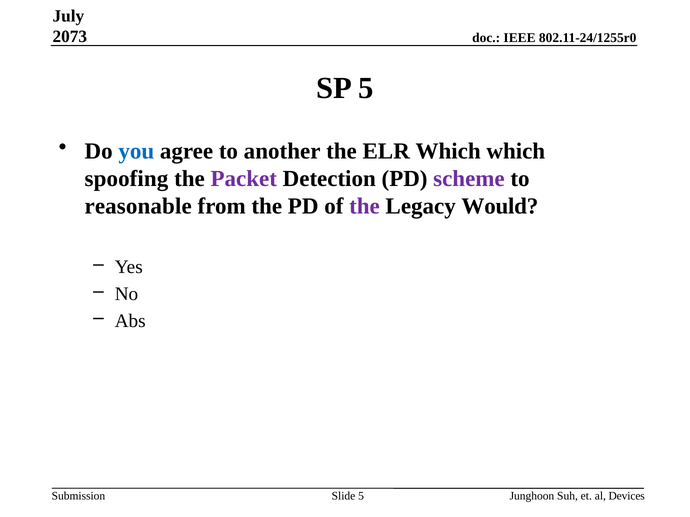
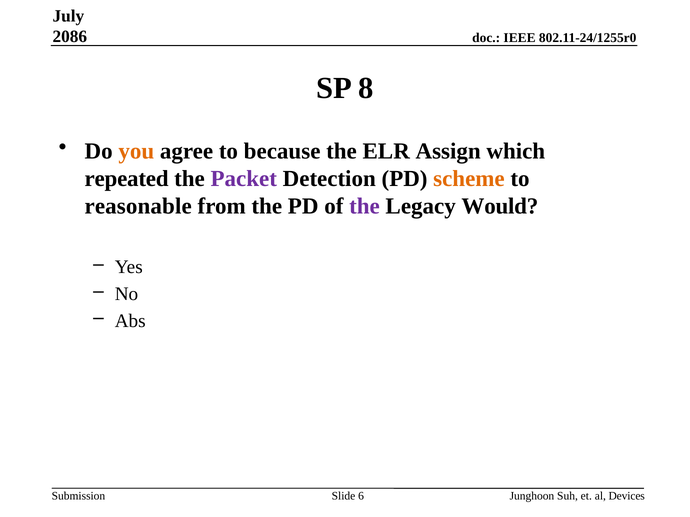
2073: 2073 -> 2086 (70, 37)
SP 5: 5 -> 8 (366, 88)
you colour: blue -> orange (136, 151)
another: another -> because (282, 151)
ELR Which: Which -> Assign (448, 151)
spoofing: spoofing -> repeated (127, 179)
scheme colour: purple -> orange (469, 179)
Slide 5: 5 -> 6 (361, 496)
